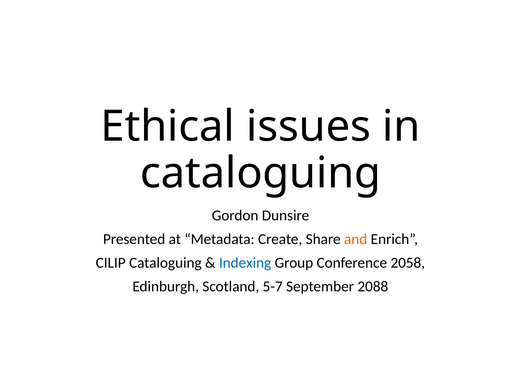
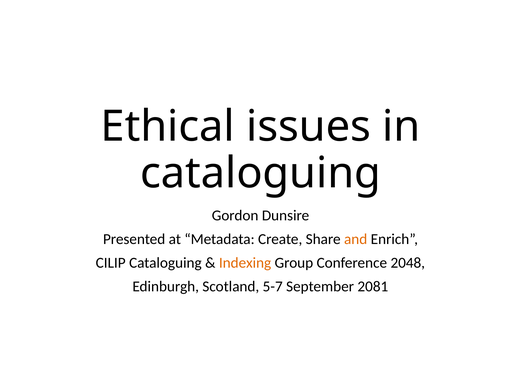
Indexing colour: blue -> orange (245, 263)
2058: 2058 -> 2048 (408, 263)
2088: 2088 -> 2081 (373, 287)
